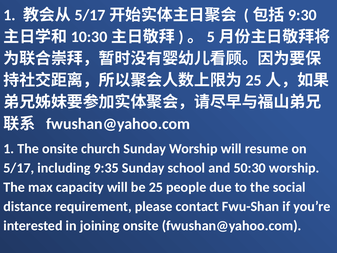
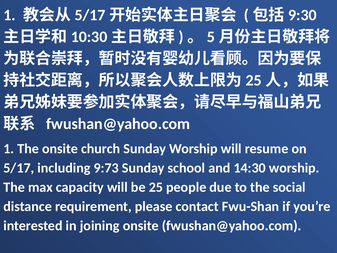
9:35: 9:35 -> 9:73 (106, 168)
50:30: 50:30 -> 14:30 (250, 168)
